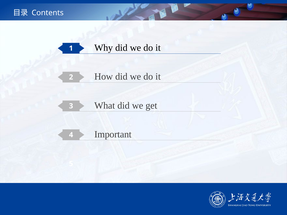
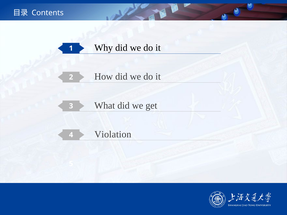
Important: Important -> Violation (113, 134)
